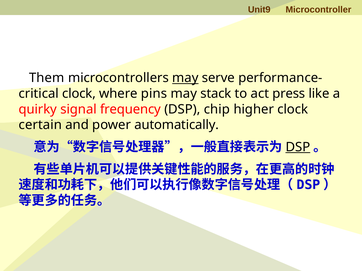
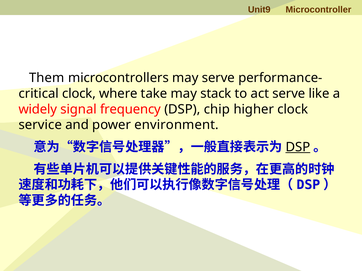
may underline: present -> none (185, 78)
pins: pins -> take (154, 94)
act press: press -> serve (289, 94)
quirky: quirky -> widely (38, 109)
certain: certain -> service (40, 125)
automatically: automatically -> environment (177, 125)
